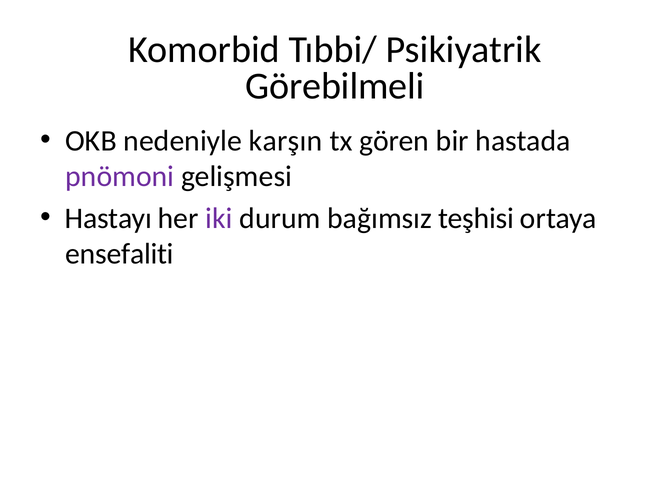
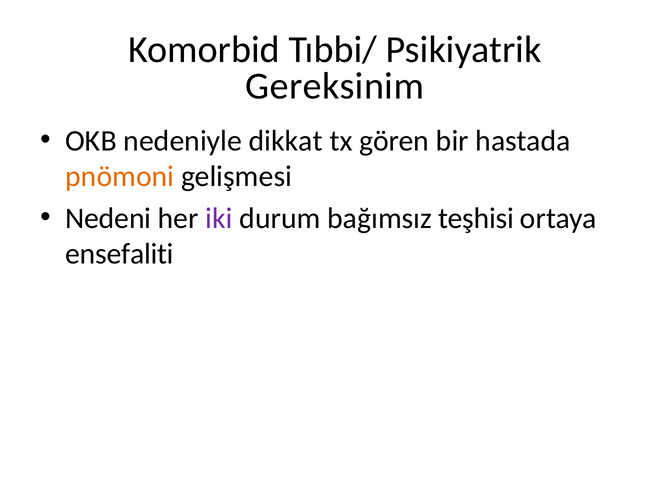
Görebilmeli: Görebilmeli -> Gereksinim (335, 86)
karşın: karşın -> dikkat (286, 141)
pnömoni colour: purple -> orange (120, 176)
Hastayı: Hastayı -> Nedeni (108, 218)
